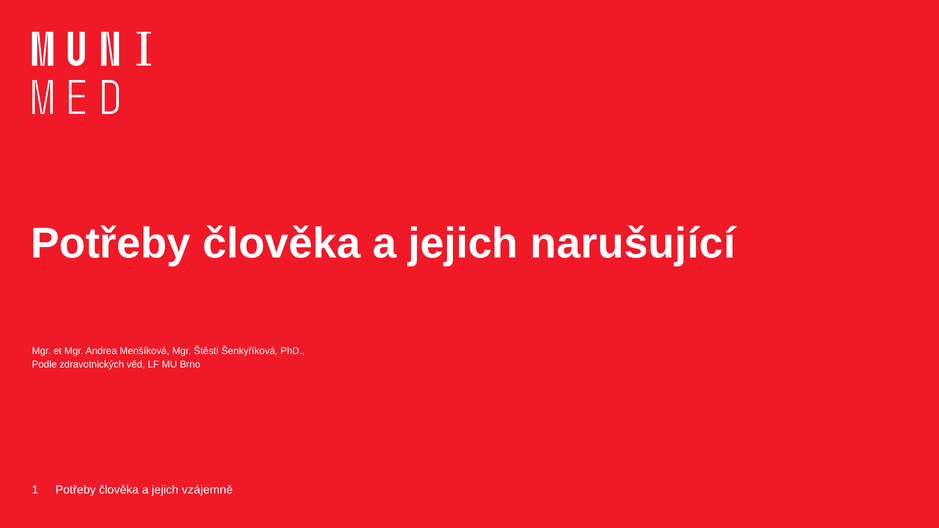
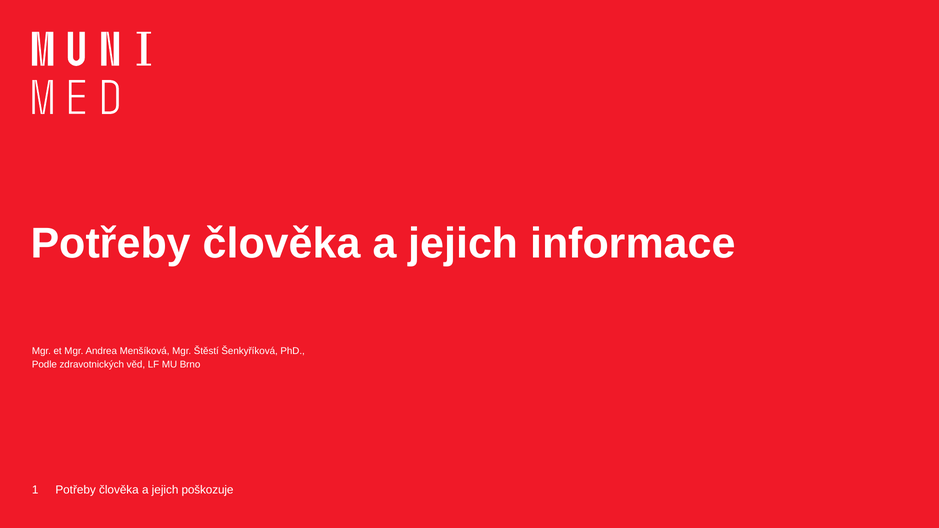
narušující: narušující -> informace (633, 244)
vzájemně: vzájemně -> poškozuje (207, 490)
